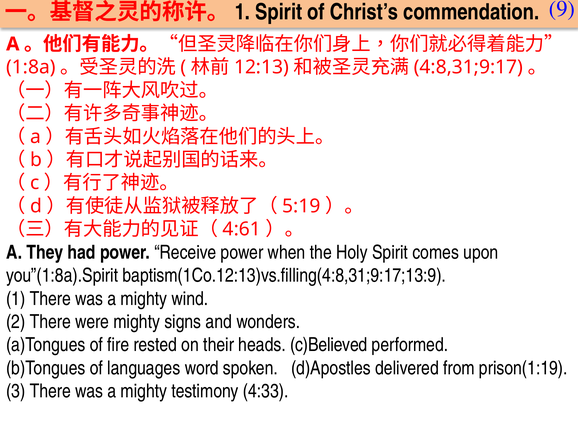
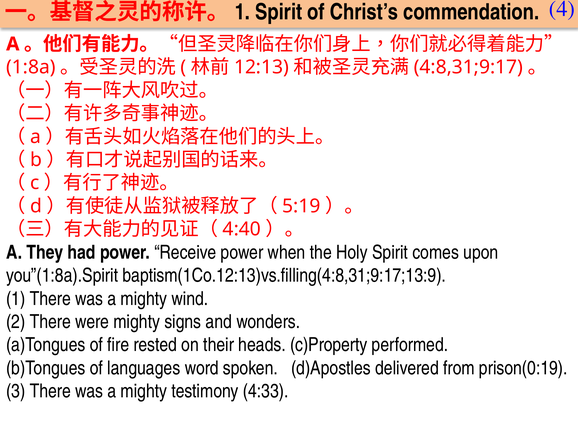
9: 9 -> 4 (562, 9)
4:61: 4:61 -> 4:40 (242, 229)
c)Believed: c)Believed -> c)Property (329, 345)
prison(1:19: prison(1:19 -> prison(0:19 (523, 368)
